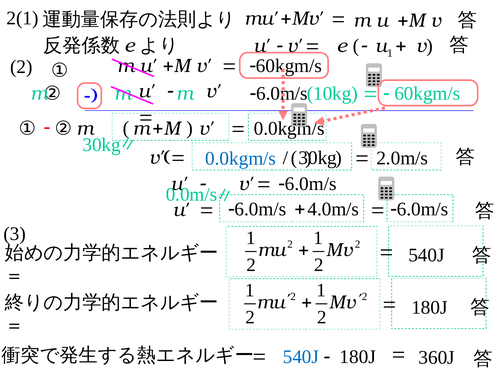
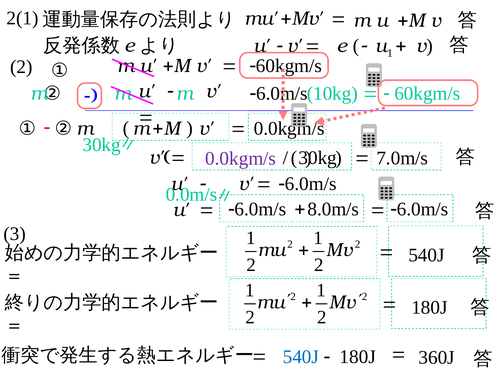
2.0m/s: 2.0m/s -> 7.0m/s (402, 158)
0.0kgm/s colour: blue -> purple (241, 159)
4.0m/s: 4.0m/s -> 8.0m/s (333, 210)
